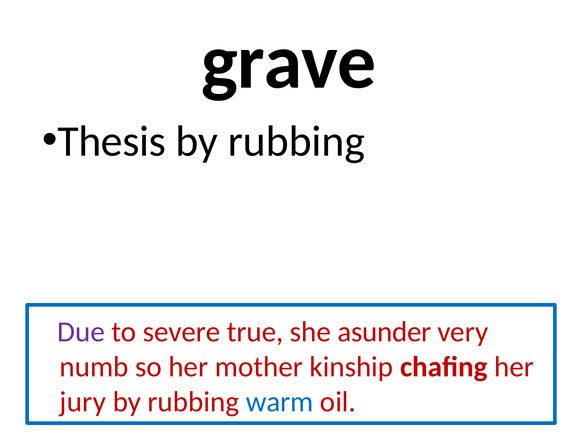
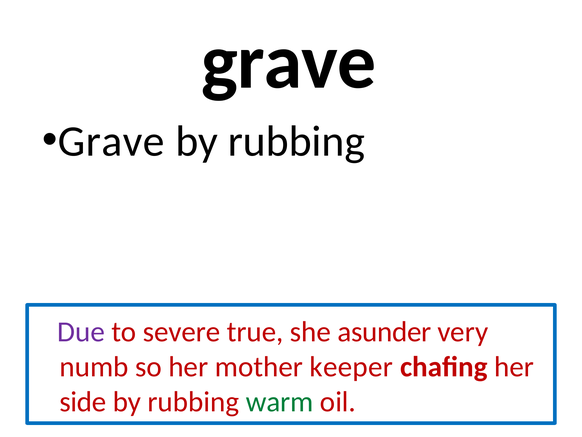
Thesis: Thesis -> Grave (111, 141)
kinship: kinship -> keeper (351, 367)
jury: jury -> side (83, 401)
warm colour: blue -> green (280, 401)
